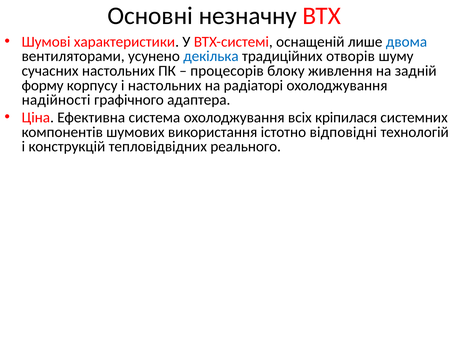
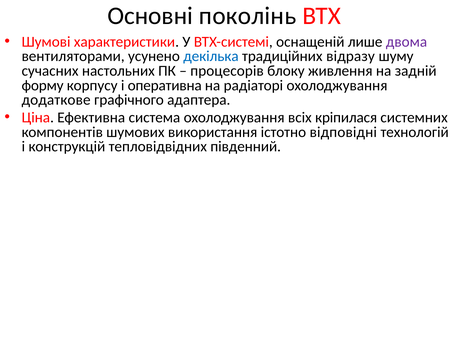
незначну: незначну -> поколінь (248, 16)
двома colour: blue -> purple (406, 42)
отворів: отворів -> відразу (351, 56)
і настольних: настольних -> оперативна (165, 85)
надійності: надійності -> додаткове (56, 100)
реального: реального -> південний (246, 147)
